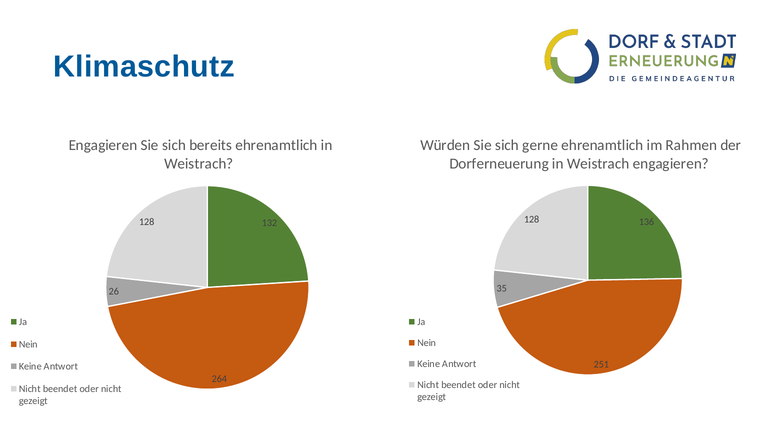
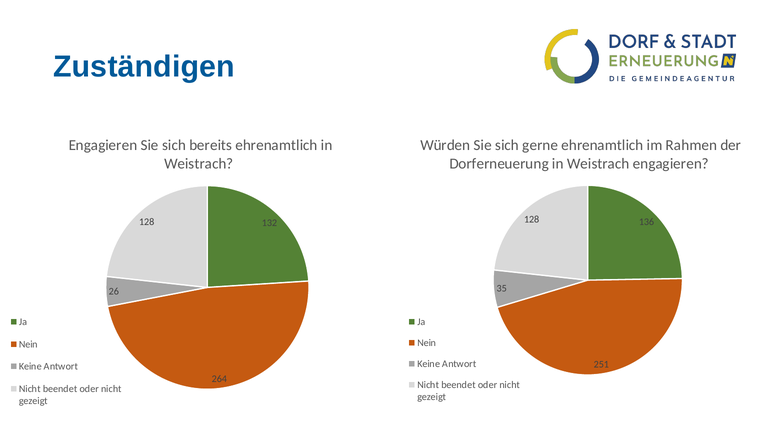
Klimaschutz: Klimaschutz -> Zuständigen (144, 67)
